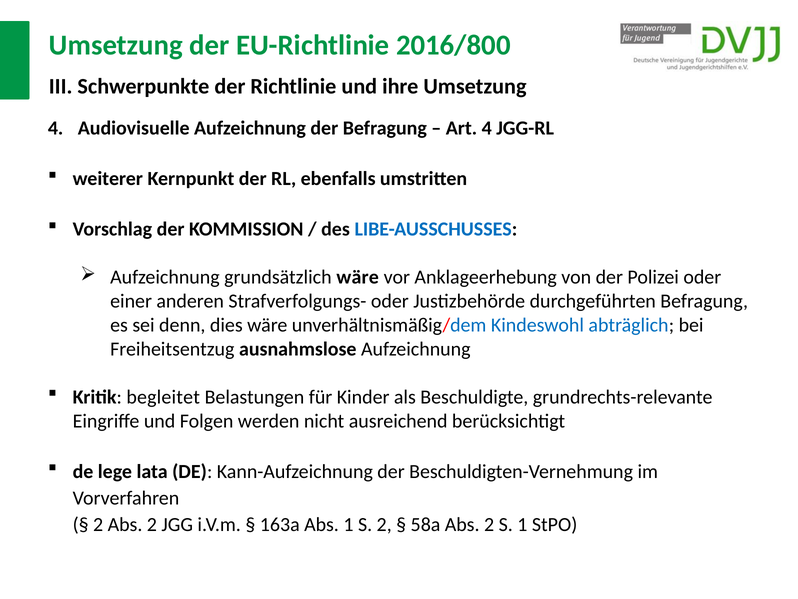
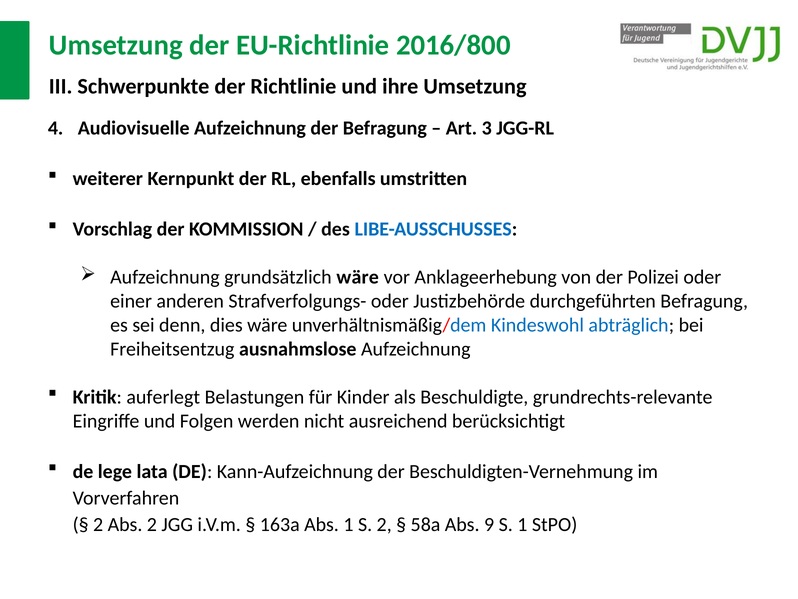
Art 4: 4 -> 3 (487, 128)
begleitet: begleitet -> auferlegt (163, 397)
58a Abs 2: 2 -> 9 (489, 524)
